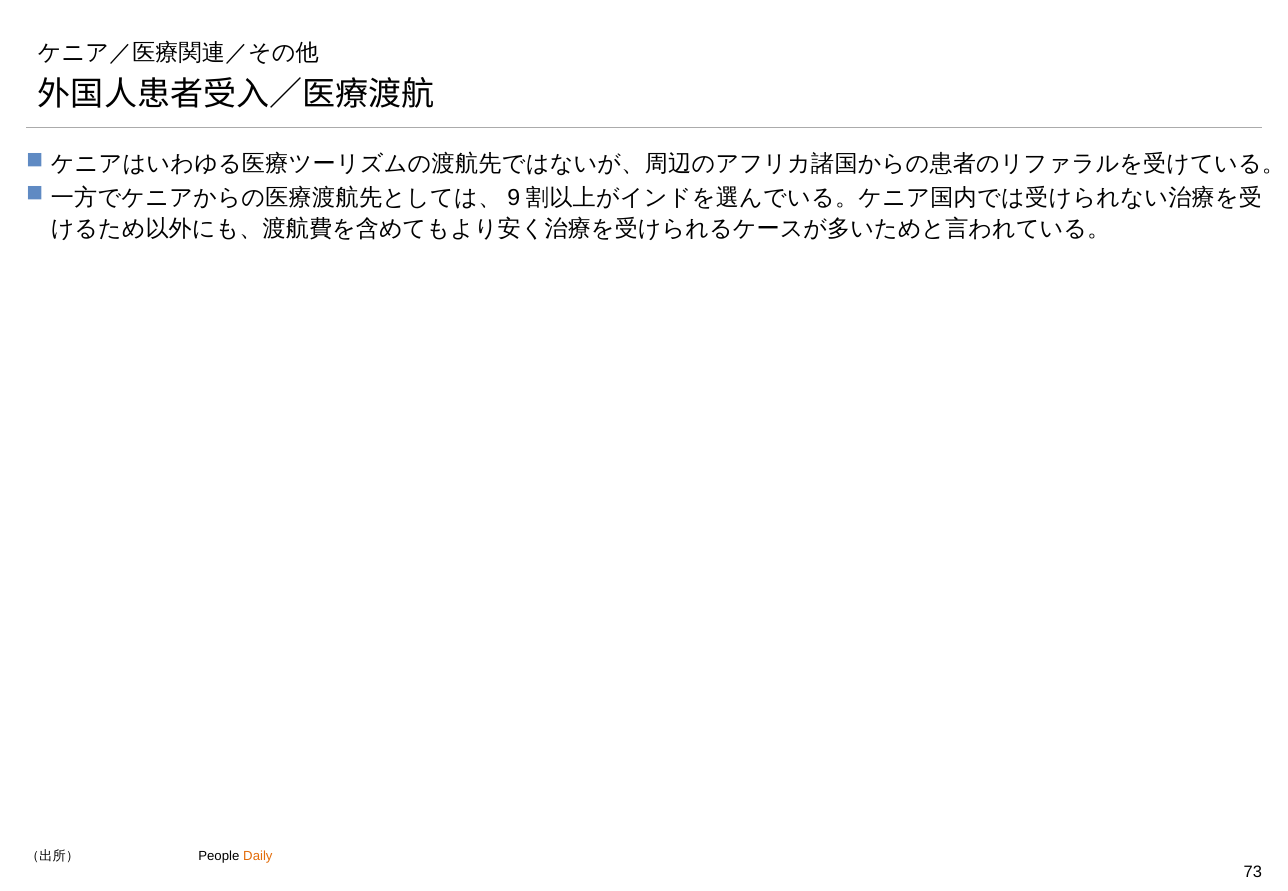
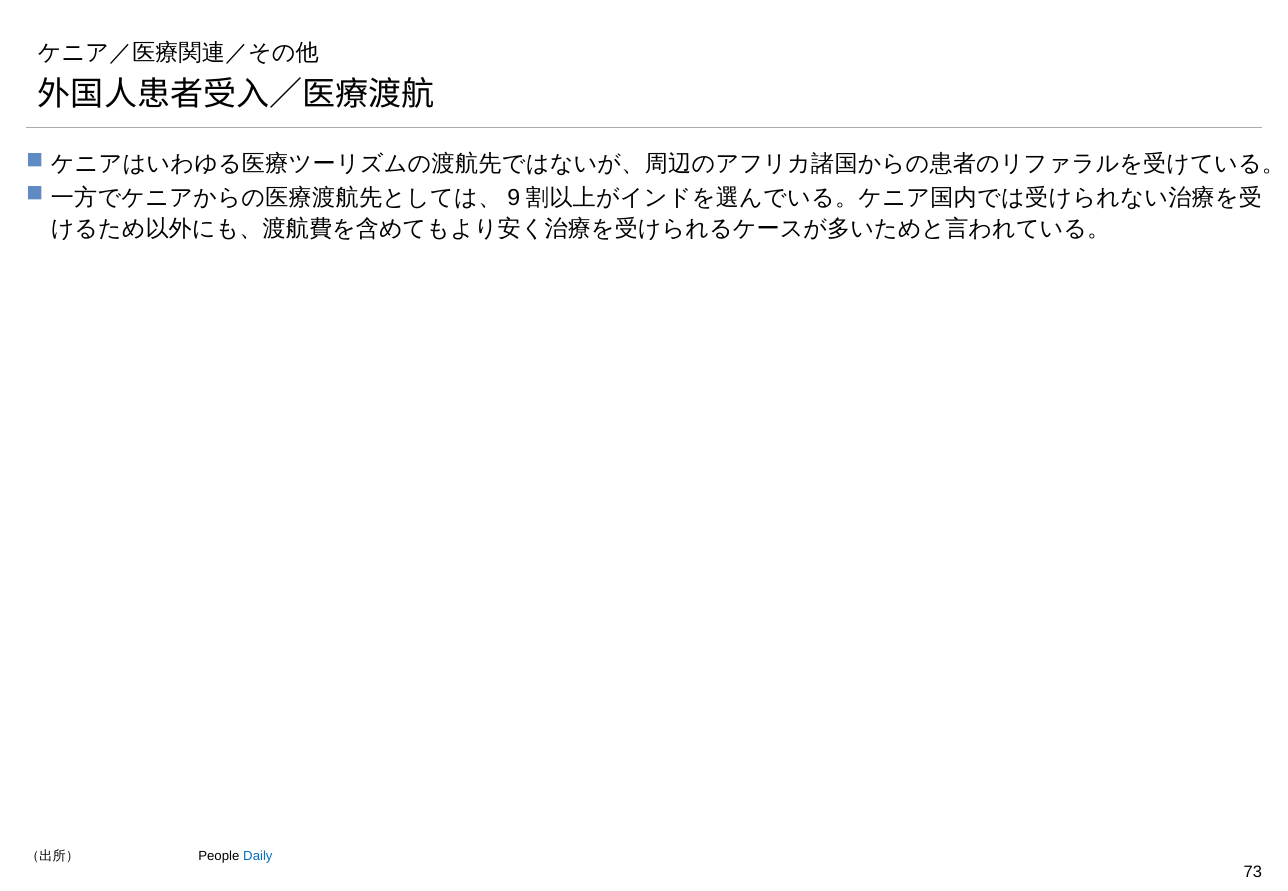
Daily colour: orange -> blue (258, 857)
